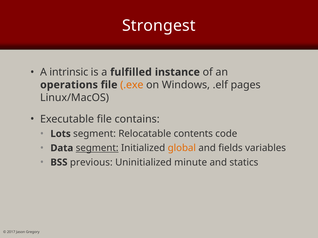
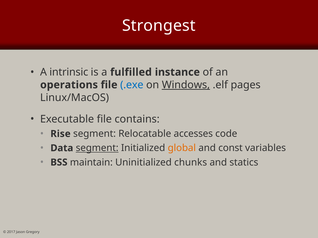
.exe colour: orange -> blue (132, 85)
Windows underline: none -> present (186, 85)
Lots: Lots -> Rise (60, 134)
contents: contents -> accesses (193, 134)
fields: fields -> const (231, 148)
previous: previous -> maintain (91, 163)
minute: minute -> chunks (191, 163)
